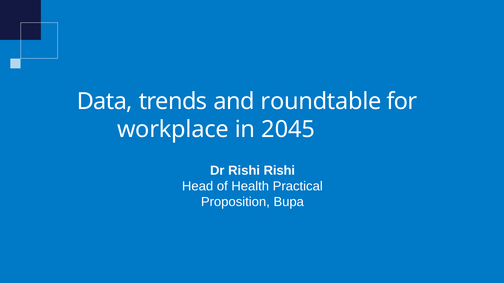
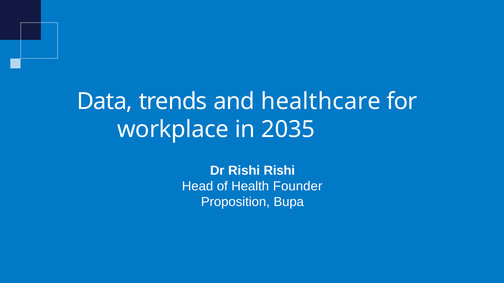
roundtable: roundtable -> healthcare (321, 102)
2045: 2045 -> 2035 (288, 130)
Practical: Practical -> Founder (298, 187)
